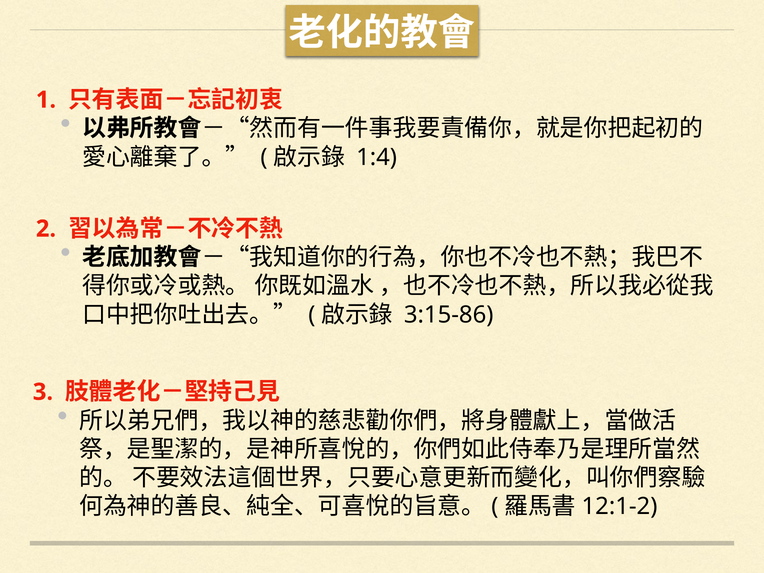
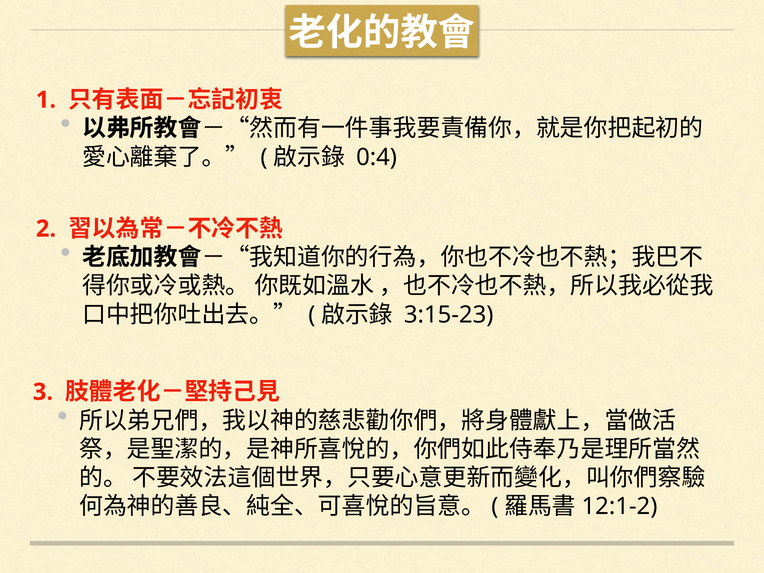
1:4: 1:4 -> 0:4 (377, 157)
3:15-86: 3:15-86 -> 3:15-23 (449, 315)
